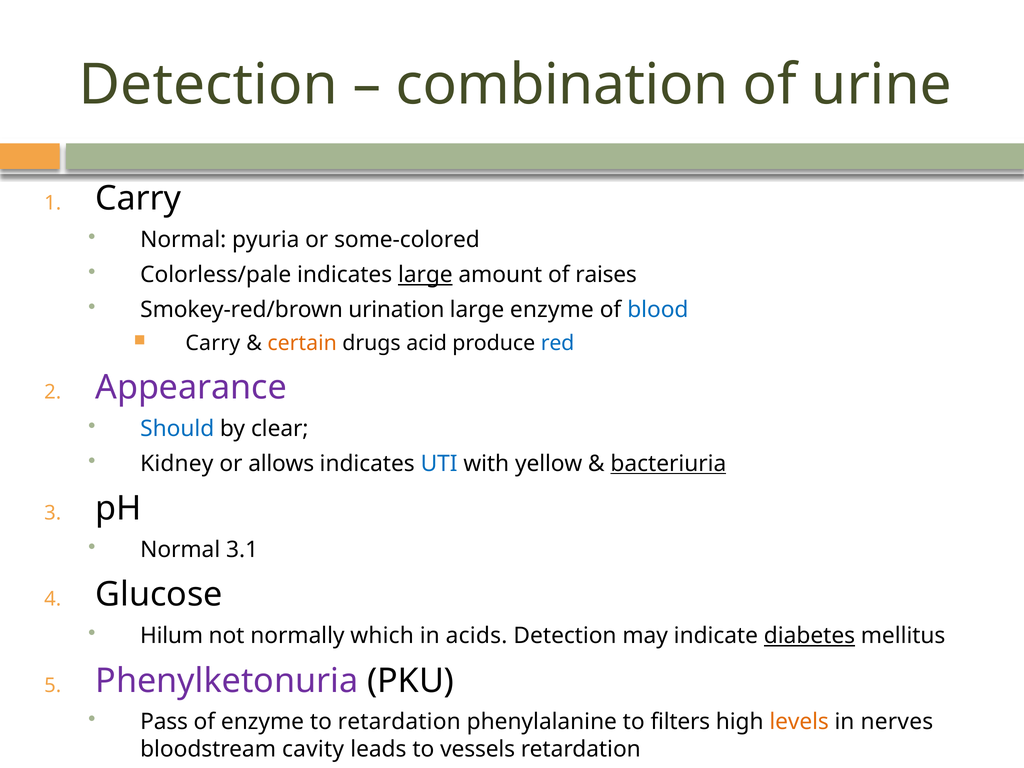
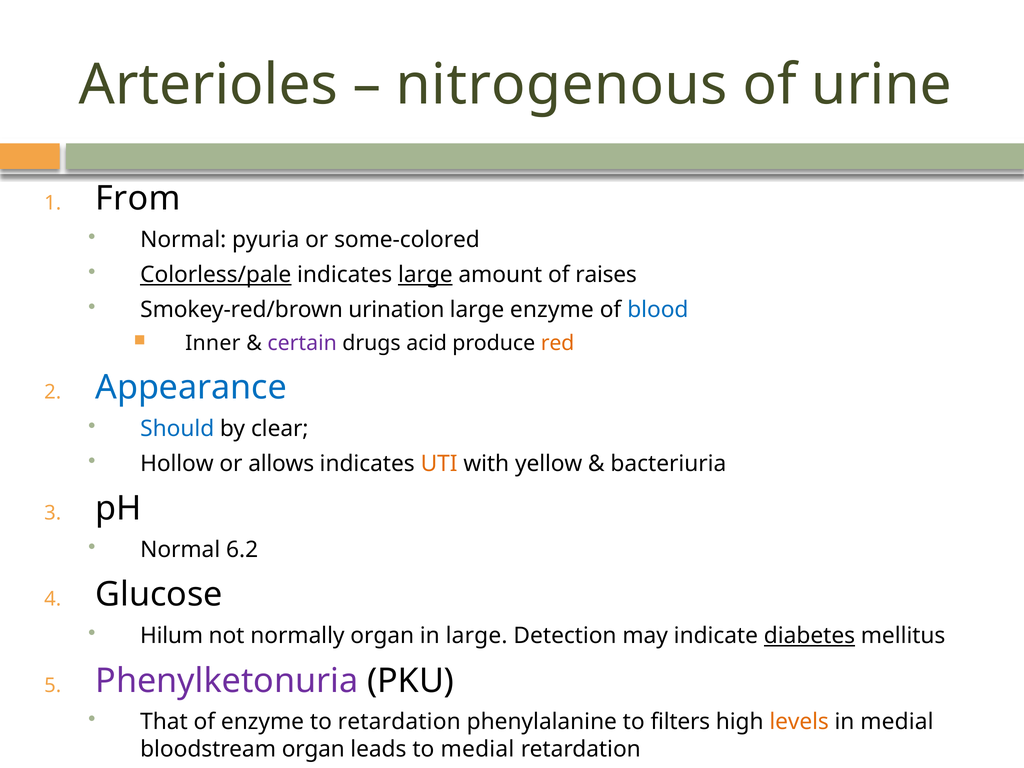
Detection: Detection -> Arterioles (208, 85)
combination: combination -> nitrogenous (562, 85)
Carry: Carry -> From (138, 199)
Colorless/pale underline: none -> present (216, 275)
Carry: Carry -> Inner (213, 343)
certain colour: orange -> purple (302, 343)
red colour: blue -> orange (558, 343)
Appearance colour: purple -> blue (191, 388)
Kidney: Kidney -> Hollow (177, 464)
UTI colour: blue -> orange (439, 464)
bacteriuria underline: present -> none (668, 464)
3.1: 3.1 -> 6.2 (242, 550)
normally which: which -> organ (382, 636)
in acids: acids -> large (477, 636)
Pass: Pass -> That (164, 722)
in nerves: nerves -> medial (897, 722)
bloodstream cavity: cavity -> organ (313, 749)
to vessels: vessels -> medial (477, 749)
